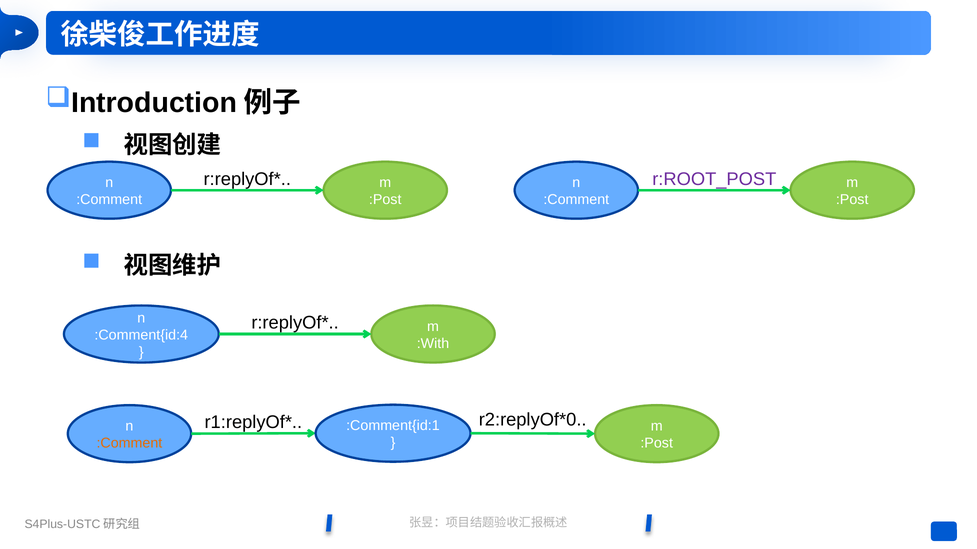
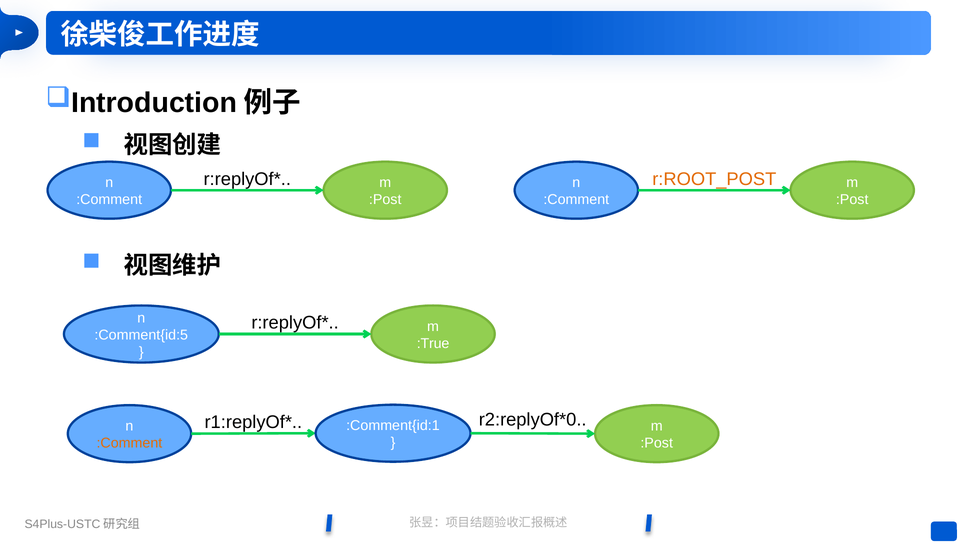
r:ROOT_POST colour: purple -> orange (714, 179)
:Comment{id:4: :Comment{id:4 -> :Comment{id:5 (141, 335)
:With: :With -> :True (433, 344)
